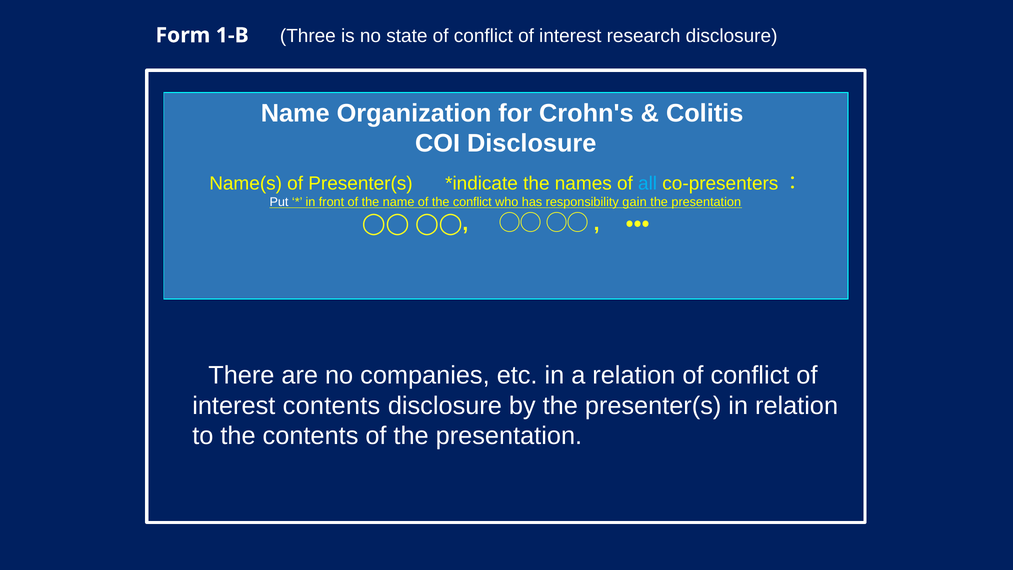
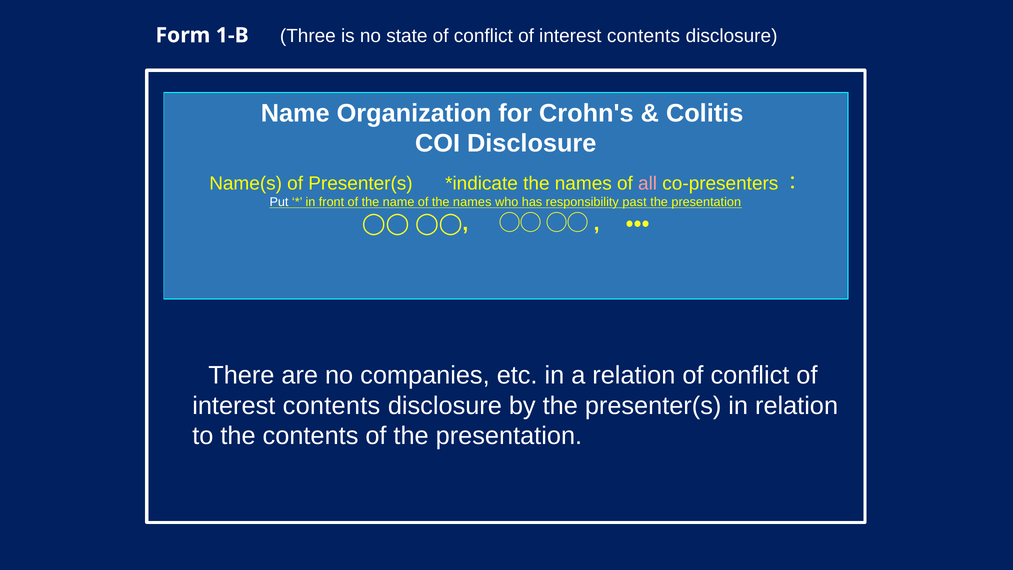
research: research -> contents (643, 36)
all colour: light blue -> pink (648, 184)
of the conflict: conflict -> names (472, 202)
gain: gain -> past (635, 202)
